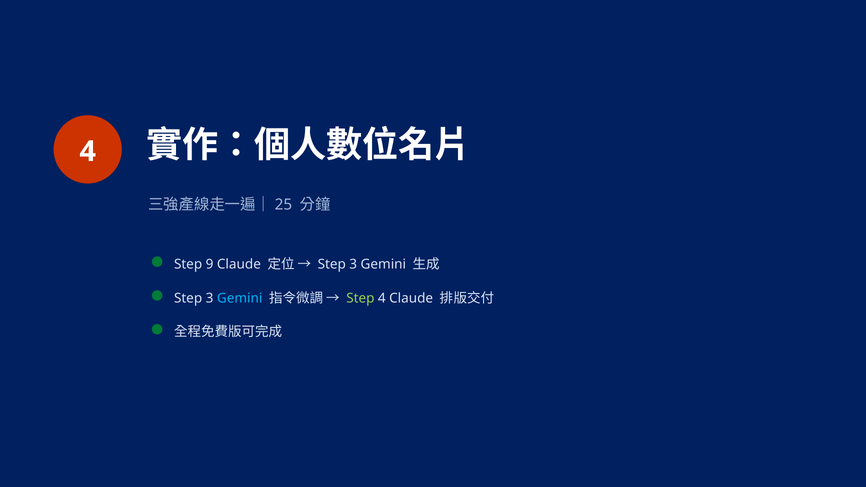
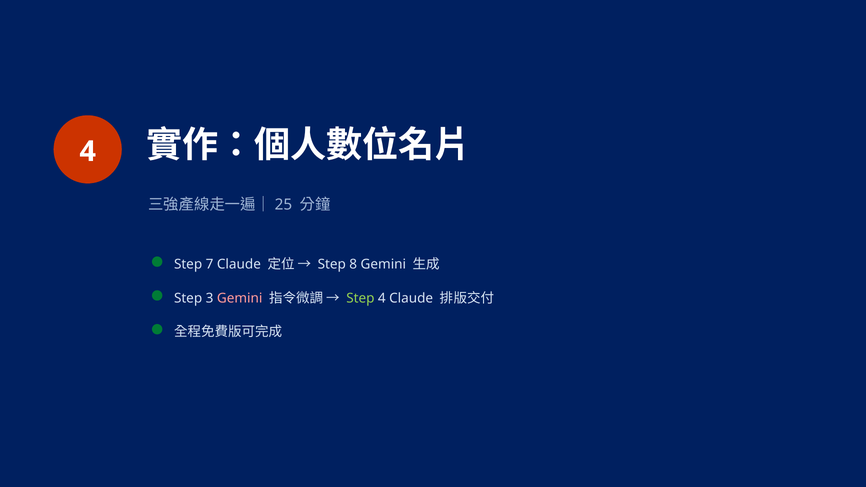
9: 9 -> 7 (210, 264)
3: 3 -> 8 (353, 264)
Gemini colour: light blue -> pink (240, 298)
